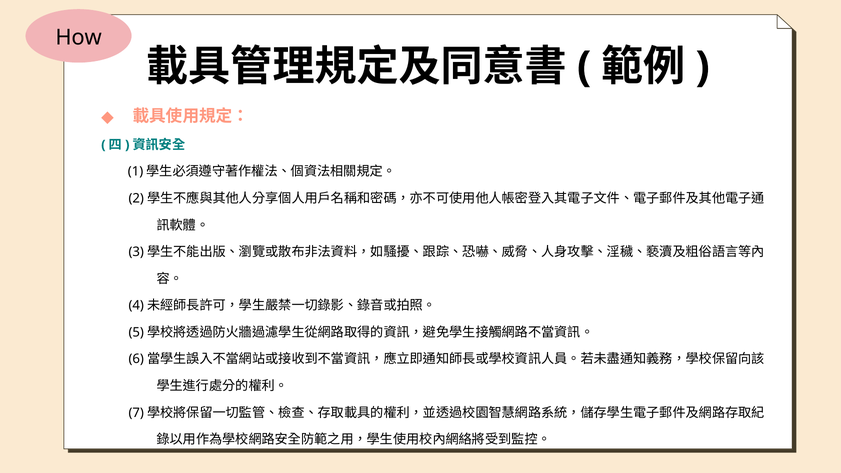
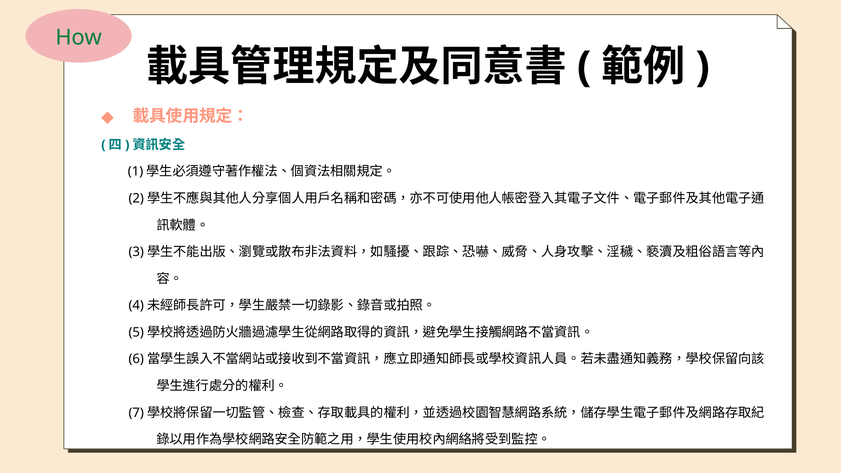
How colour: black -> green (79, 37)
